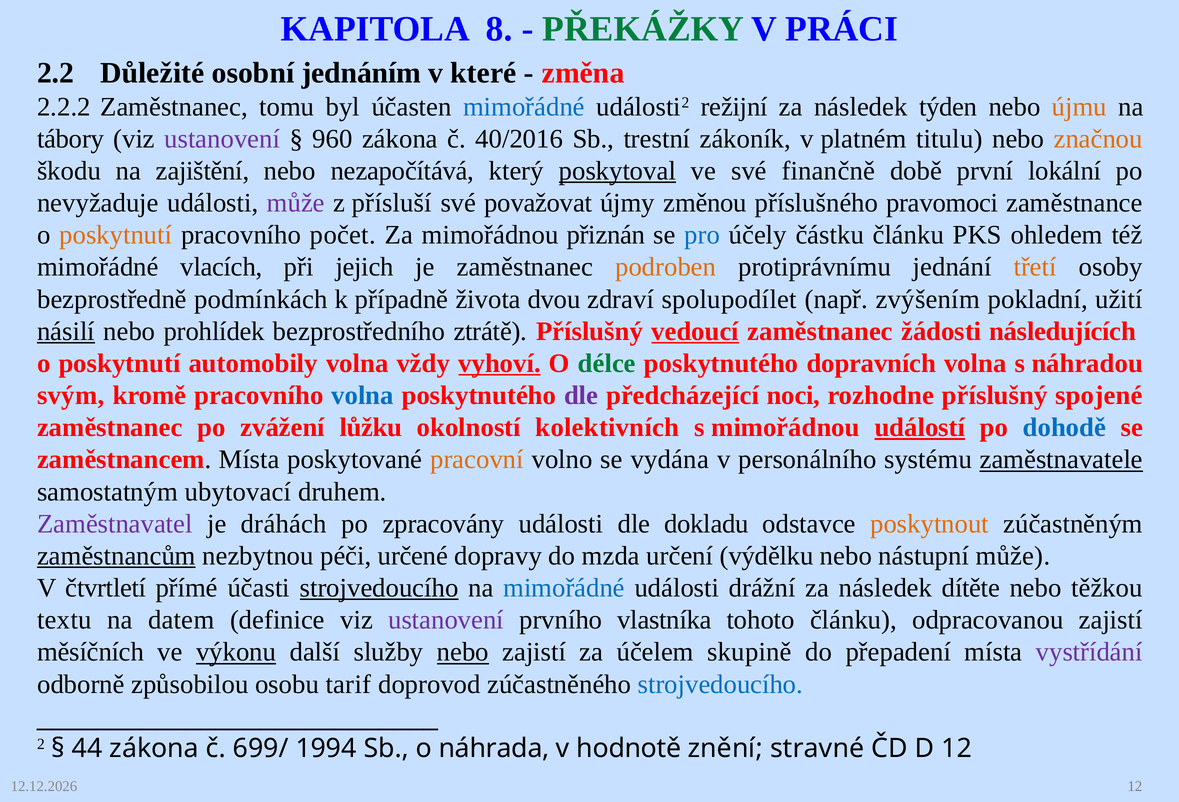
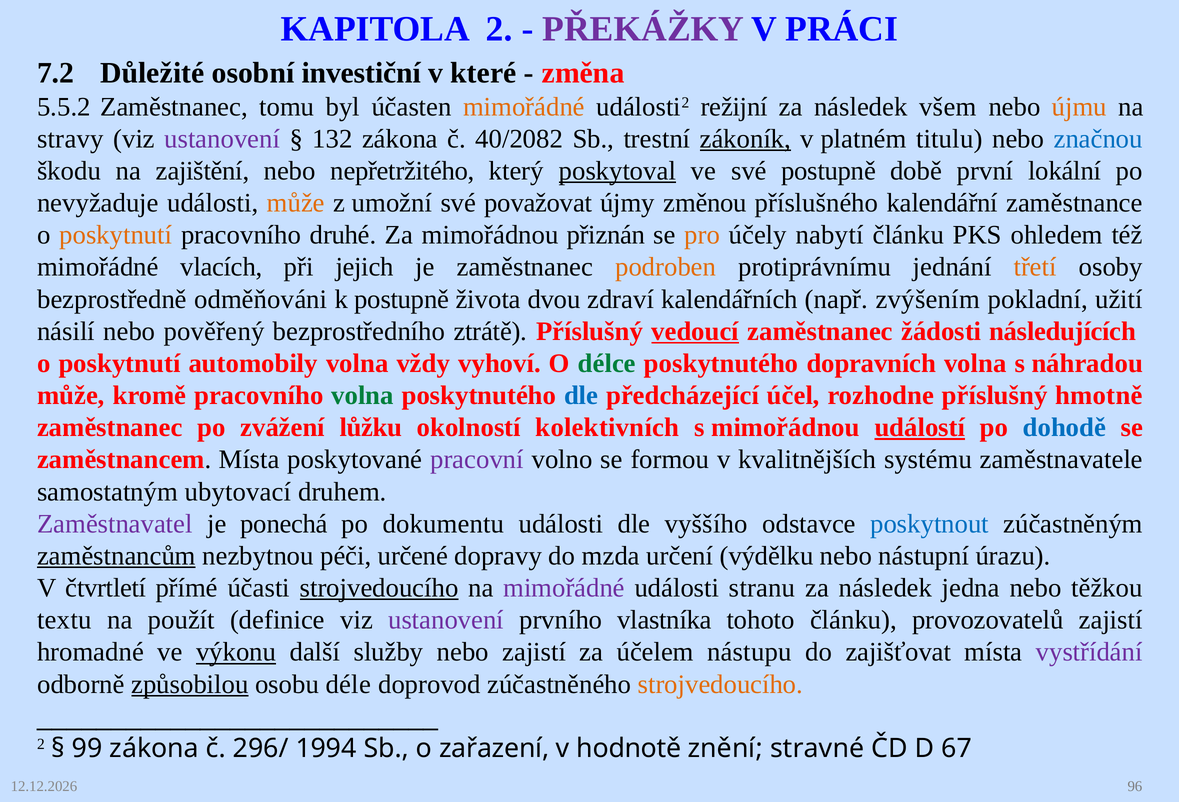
KAPITOLA 8: 8 -> 2 (499, 29)
PŘEKÁŽKY colour: green -> purple (643, 29)
2.2: 2.2 -> 7.2 (56, 73)
jednáním: jednáním -> investiční (361, 73)
2.2.2: 2.2.2 -> 5.5.2 (64, 107)
mimořádné colour: blue -> orange (524, 107)
týden: týden -> všem (948, 107)
tábory: tábory -> stravy (70, 139)
960: 960 -> 132 (333, 139)
40/2016: 40/2016 -> 40/2082 (519, 139)
zákoník underline: none -> present (745, 139)
značnou colour: orange -> blue (1098, 139)
nezapočítává: nezapočítává -> nepřetržitého (402, 171)
své finančně: finančně -> postupně (829, 171)
může colour: purple -> orange (296, 203)
přísluší: přísluší -> umožní (392, 203)
pravomoci: pravomoci -> kalendářní (942, 203)
počet: počet -> druhé (343, 235)
pro colour: blue -> orange (702, 235)
částku: částku -> nabytí (830, 235)
podmínkách: podmínkách -> odměňováni (261, 299)
k případně: případně -> postupně (402, 299)
spolupodílet: spolupodílet -> kalendářních (730, 299)
násilí underline: present -> none (66, 331)
prohlídek: prohlídek -> pověřený (214, 331)
vyhoví underline: present -> none (500, 363)
svým: svým -> může (71, 396)
volna colour: blue -> green (362, 396)
dle colour: purple -> blue (581, 396)
noci: noci -> účel (793, 396)
spojené: spojené -> hmotně (1099, 396)
pracovní colour: orange -> purple (477, 460)
vydána: vydána -> formou (670, 460)
personálního: personálního -> kvalitnějších (807, 460)
zaměstnavatele underline: present -> none (1061, 460)
dráhách: dráhách -> ponechá (284, 524)
zpracovány: zpracovány -> dokumentu (443, 524)
dokladu: dokladu -> vyššího (706, 524)
poskytnout colour: orange -> blue (930, 524)
nástupní může: může -> úrazu (1013, 556)
mimořádné colour: blue -> purple (564, 588)
drážní: drážní -> stranu (762, 588)
dítěte: dítěte -> jedna (971, 588)
datem: datem -> použít (181, 620)
odpracovanou: odpracovanou -> provozovatelů (988, 620)
měsíčních: měsíčních -> hromadné (91, 652)
nebo underline: present -> none (463, 652)
skupině: skupině -> nástupu (749, 652)
přepadení: přepadení -> zajišťovat (898, 652)
způsobilou underline: none -> present (190, 684)
tarif: tarif -> déle (348, 684)
strojvedoucího colour: blue -> orange (720, 684)
44: 44 -> 99 (87, 748)
699/: 699/ -> 296/ (261, 748)
náhrada: náhrada -> zařazení (494, 748)
D 12: 12 -> 67 (957, 748)
12: 12 -> 96 (1135, 786)
